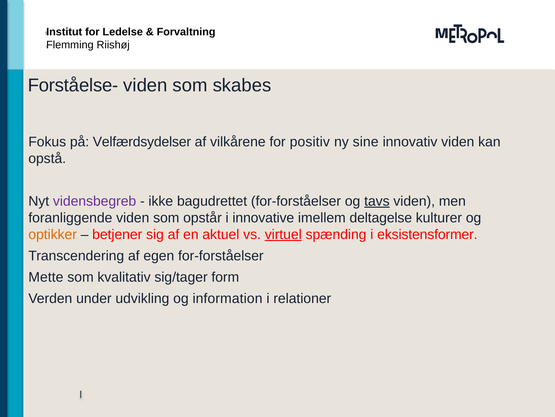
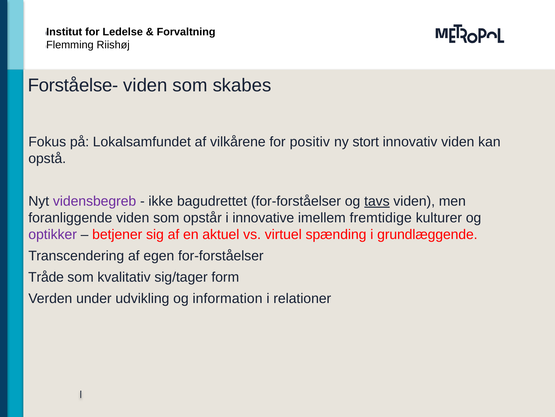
Velfærdsydelser: Velfærdsydelser -> Lokalsamfundet (142, 142)
sine: sine -> stort (366, 142)
deltagelse: deltagelse -> fremtidige (381, 217)
optikker colour: orange -> purple (53, 234)
virtuel underline: present -> none (283, 234)
eksistensformer: eksistensformer -> grundlæggende (427, 234)
Mette: Mette -> Tråde (46, 277)
